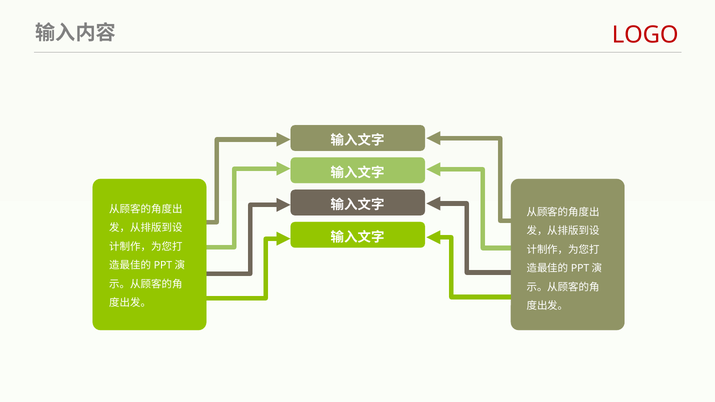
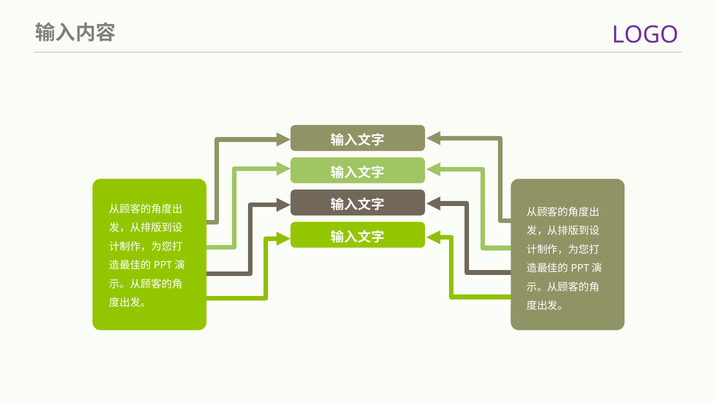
LOGO colour: red -> purple (645, 35)
